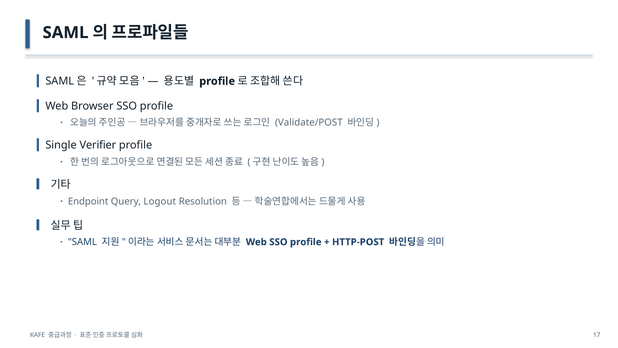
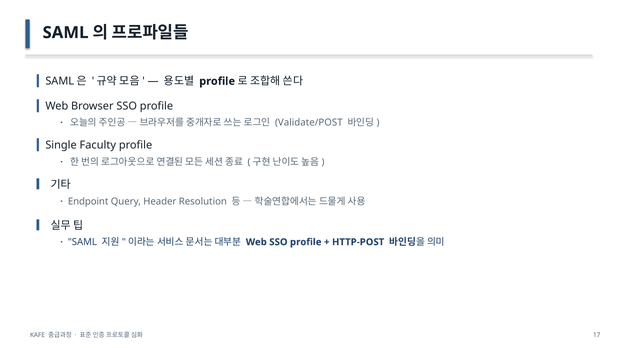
Verifier: Verifier -> Faculty (98, 145)
Logout: Logout -> Header (160, 201)
